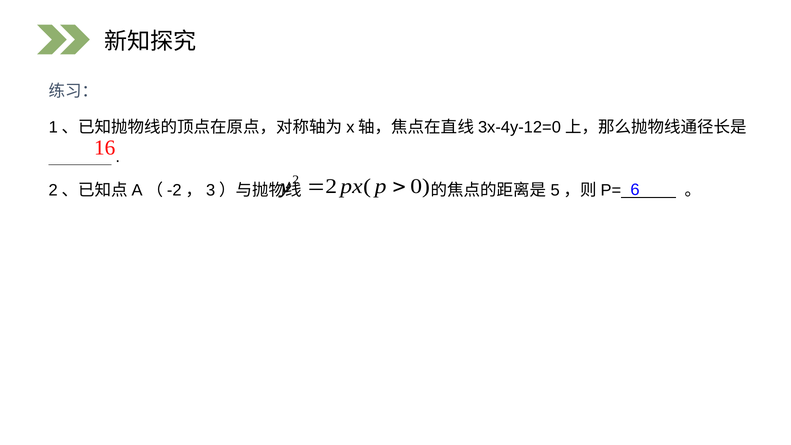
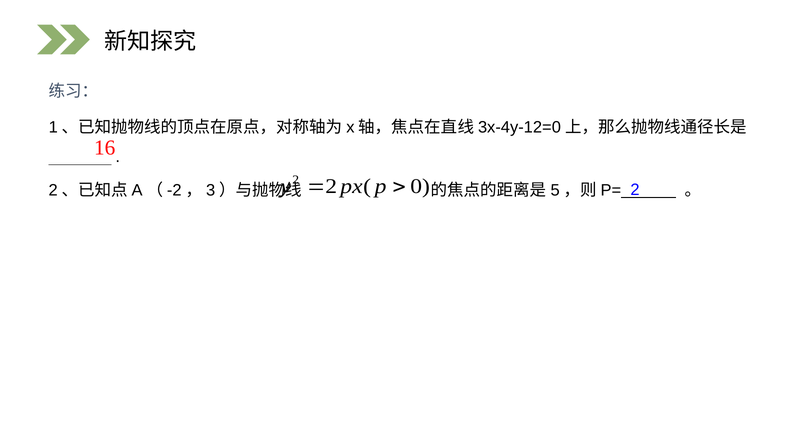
6: 6 -> 2 (635, 190)
